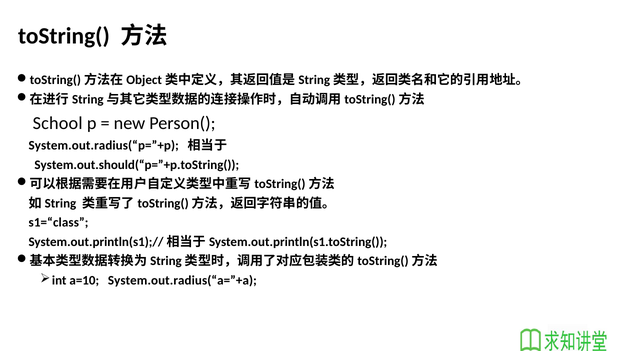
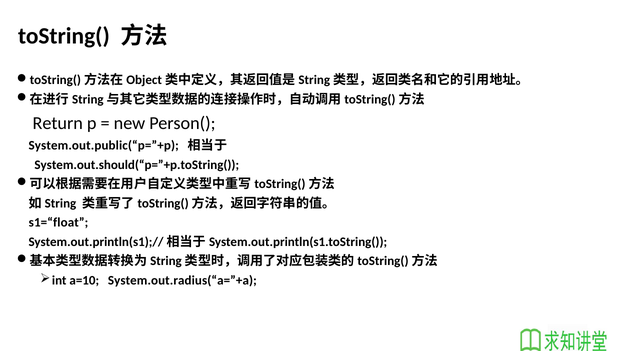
School: School -> Return (58, 123)
System.out.radius(“p=”+p: System.out.radius(“p=”+p -> System.out.public(“p=”+p (104, 146)
s1=“class: s1=“class -> s1=“float (59, 223)
